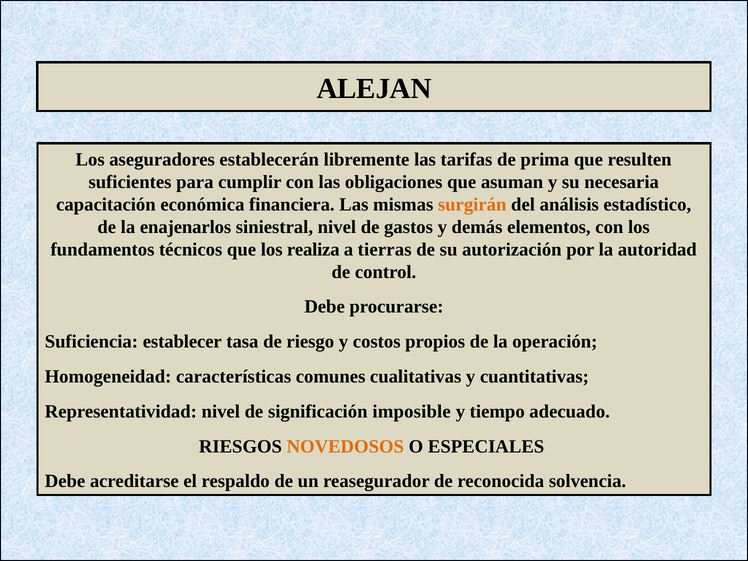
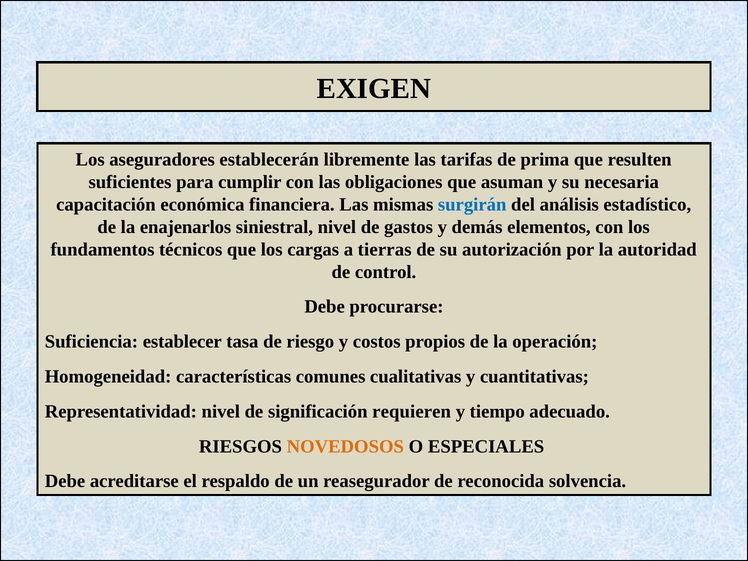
ALEJAN: ALEJAN -> EXIGEN (374, 89)
surgirán colour: orange -> blue (472, 205)
realiza: realiza -> cargas (313, 249)
imposible: imposible -> requieren (412, 411)
